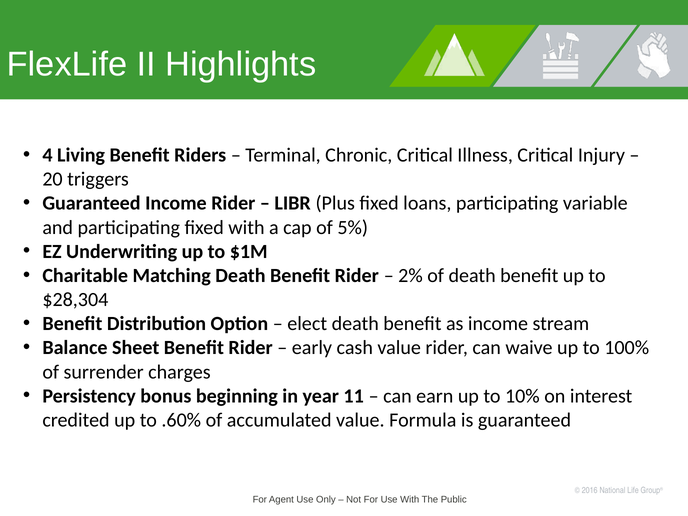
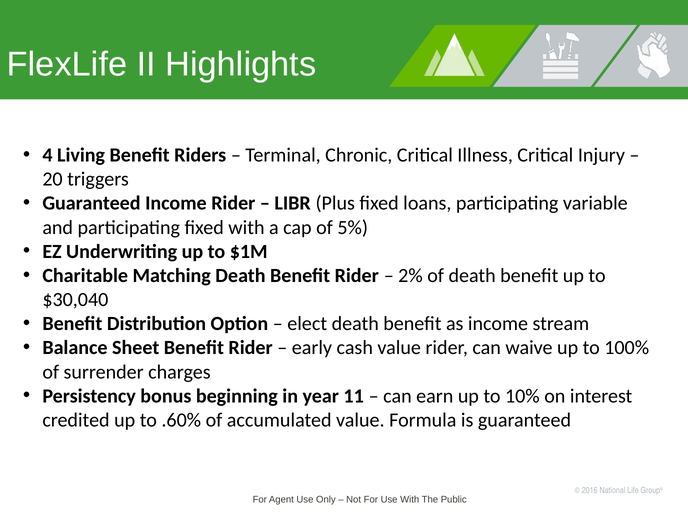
$28,304: $28,304 -> $30,040 (75, 300)
